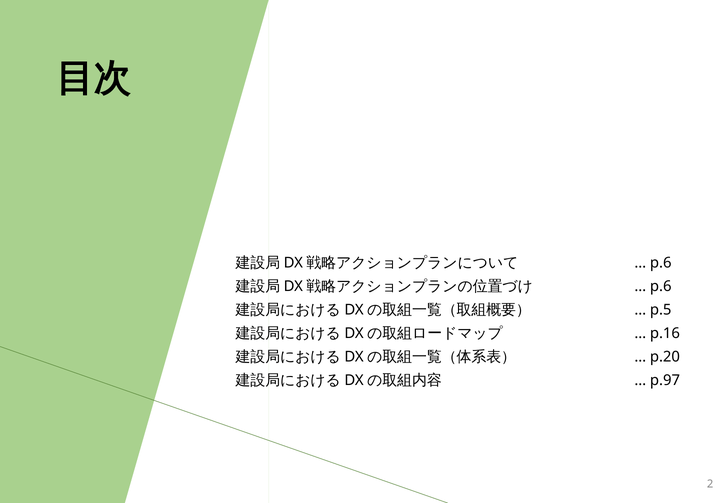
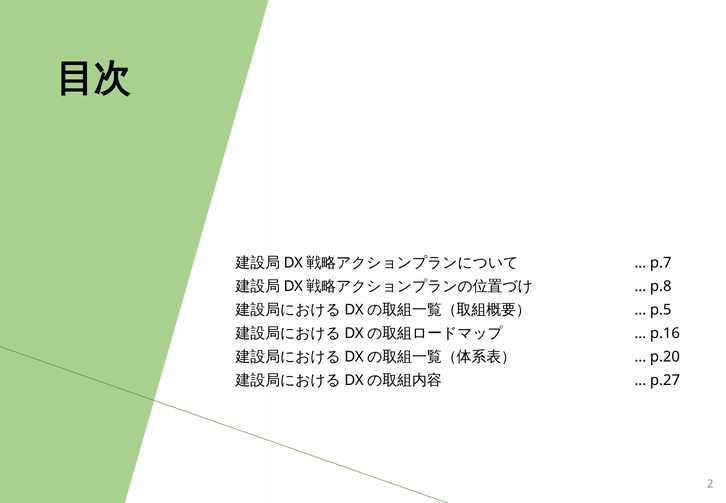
p.6: p.6 -> p.7 (661, 263)
p.6: p.6 -> p.8 (661, 286)
p.97: p.97 -> p.27 (665, 380)
